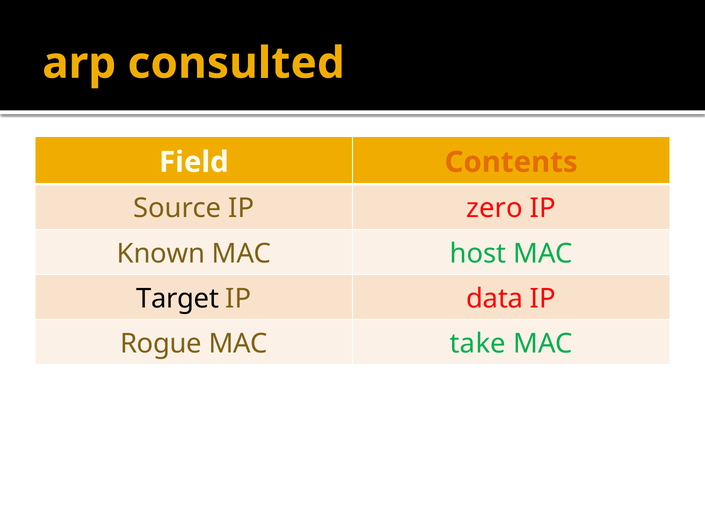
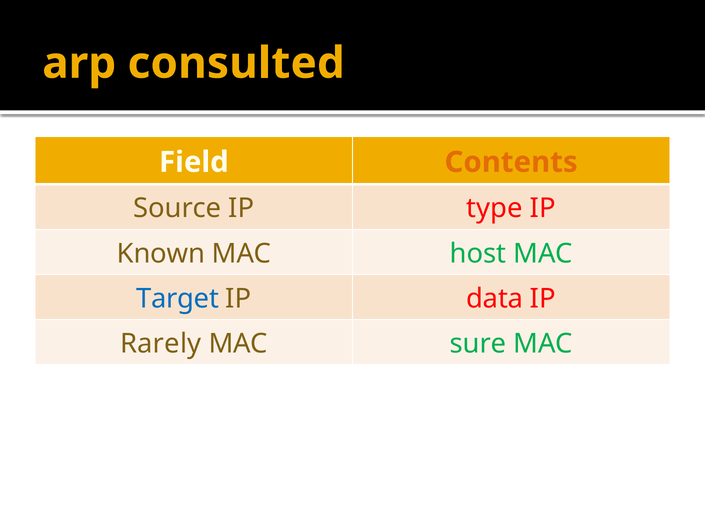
zero: zero -> type (495, 209)
Target colour: black -> blue (178, 299)
Rogue: Rogue -> Rarely (161, 344)
take: take -> sure (478, 344)
